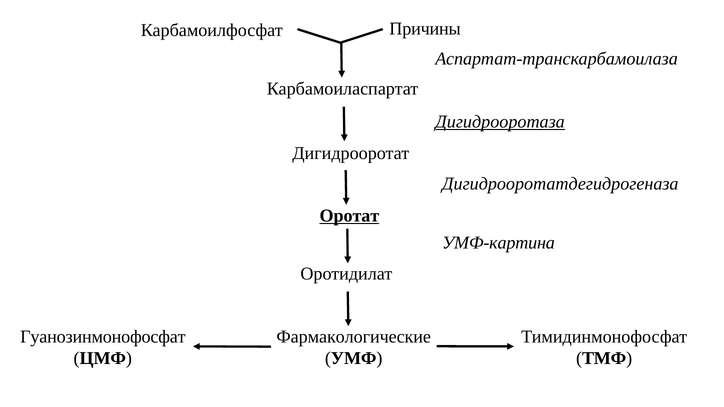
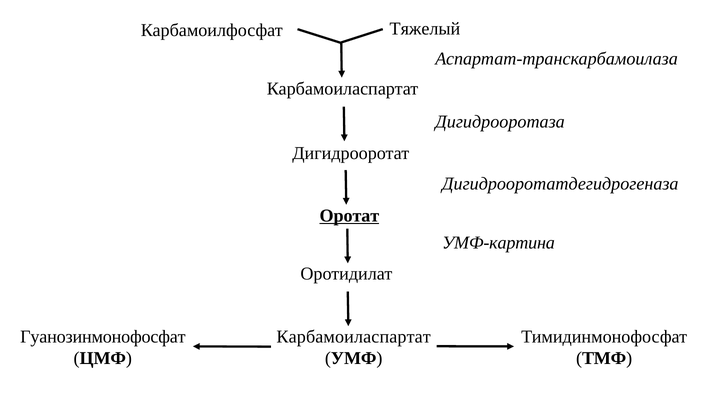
Причины: Причины -> Тяжелый (425, 29)
Дигидрооротаза underline: present -> none (500, 122)
Фармакологические: Фармакологические -> Карбамоиласпартат (354, 337)
